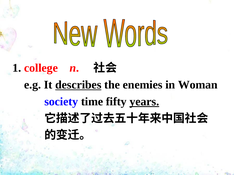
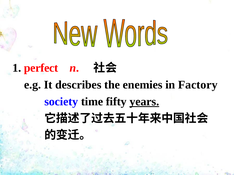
college: college -> perfect (41, 68)
describes underline: present -> none (78, 85)
Woman: Woman -> Factory (198, 85)
